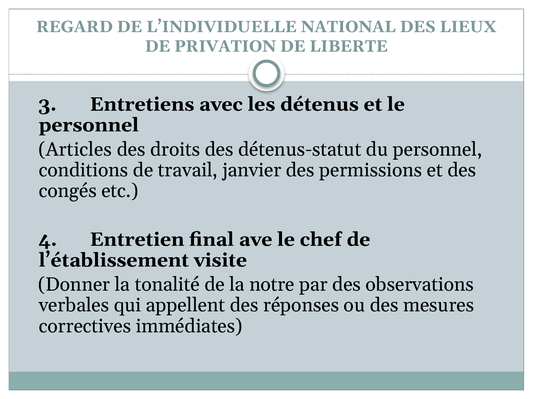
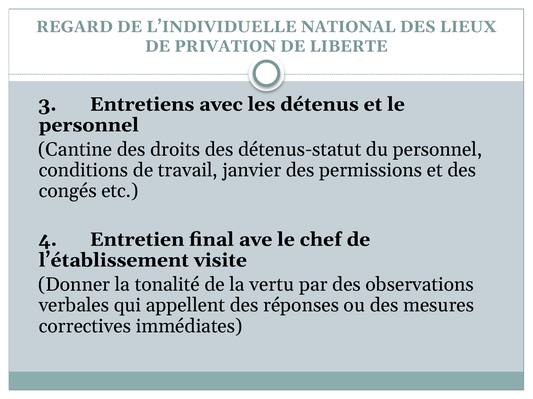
Articles: Articles -> Cantine (75, 150)
notre: notre -> vertu (272, 285)
